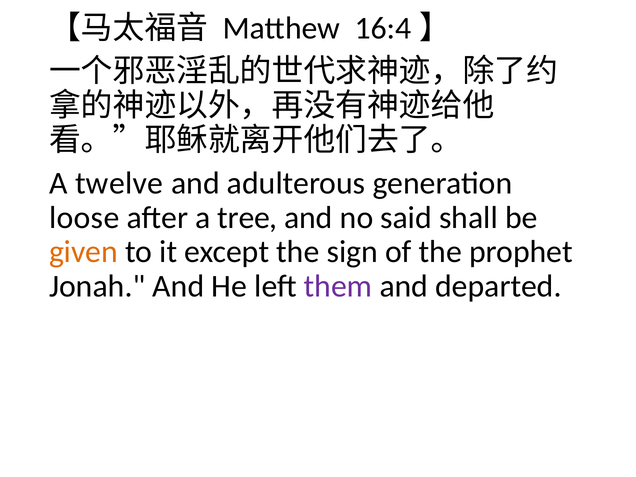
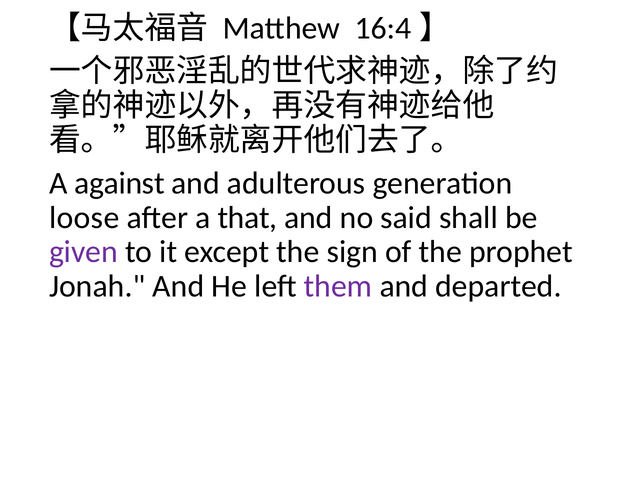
twelve: twelve -> against (119, 183)
tree: tree -> that (247, 218)
given colour: orange -> purple (83, 252)
